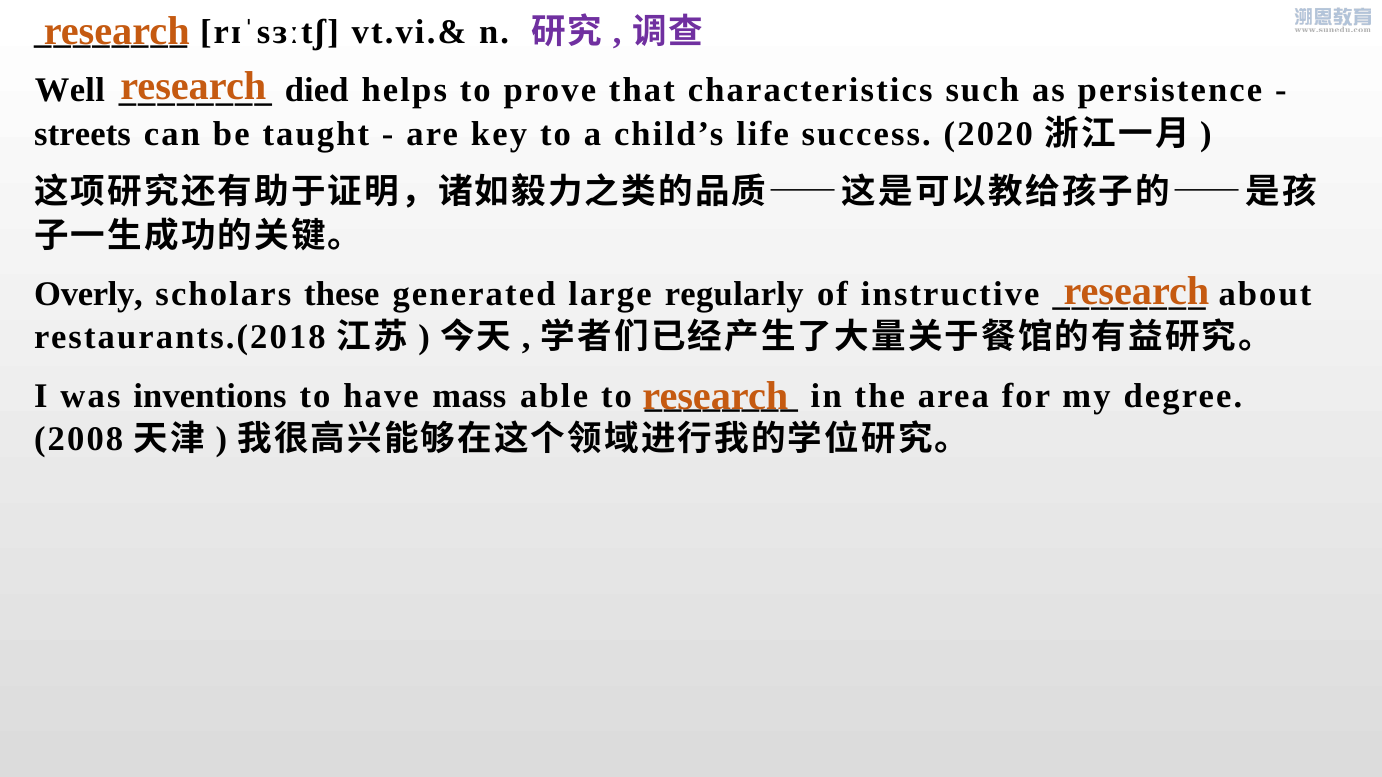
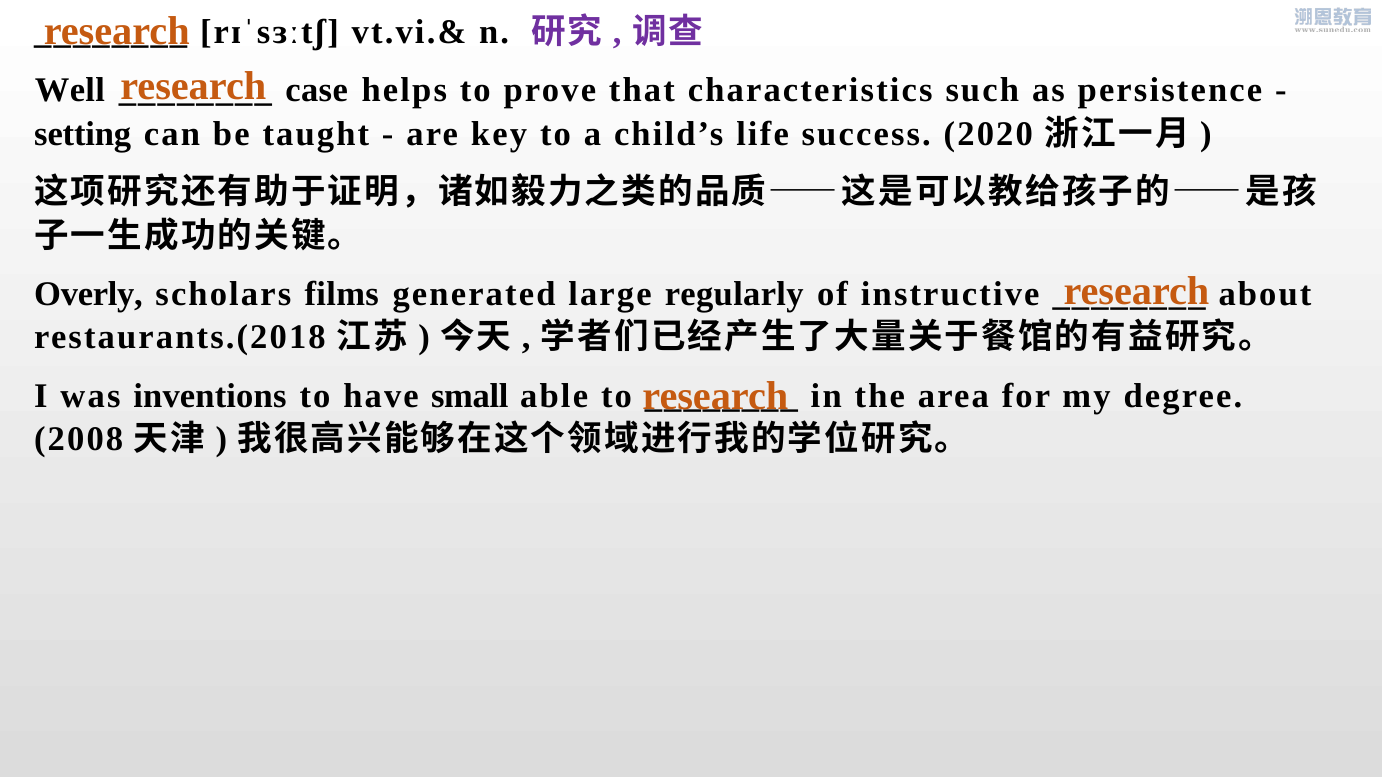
died: died -> case (317, 90)
streets: streets -> setting (83, 134)
these: these -> films (342, 294)
mass: mass -> small (470, 396)
